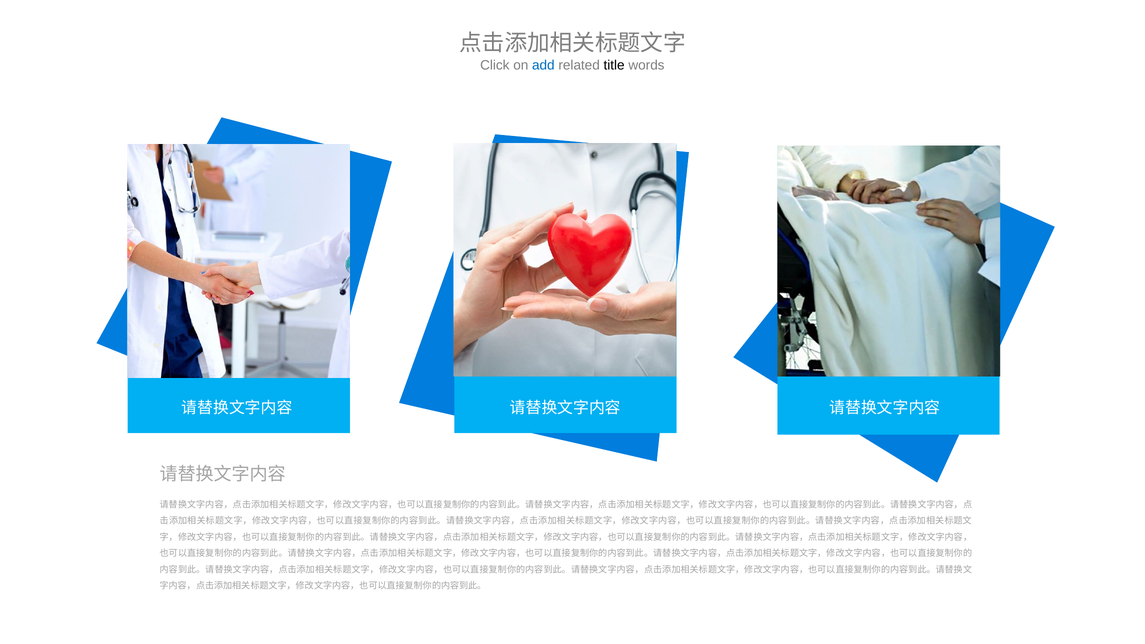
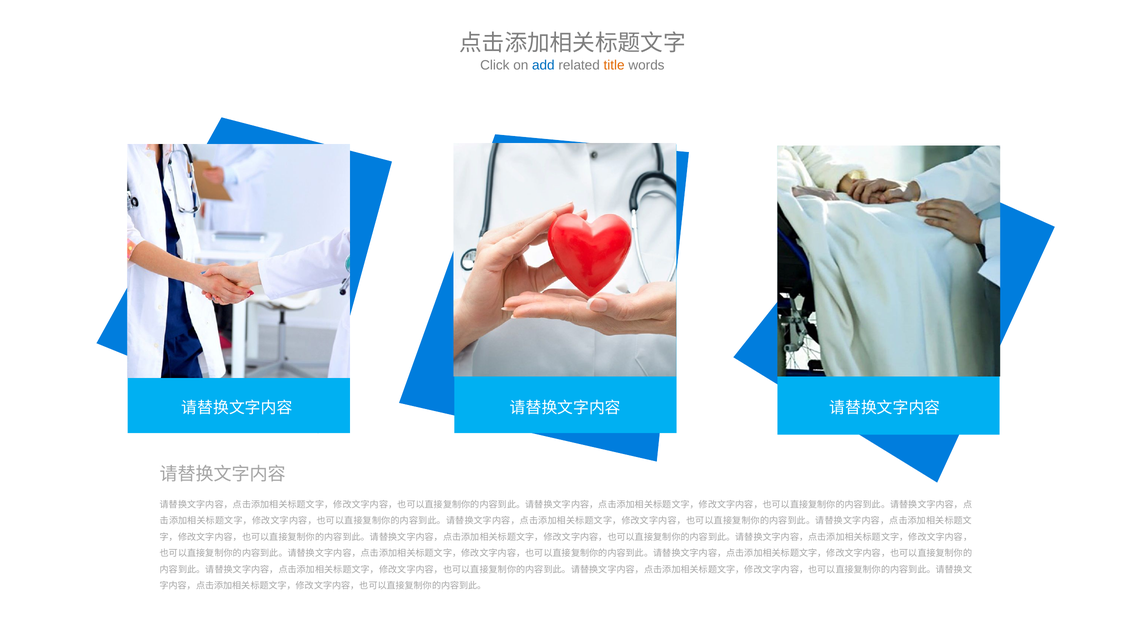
title colour: black -> orange (614, 65)
